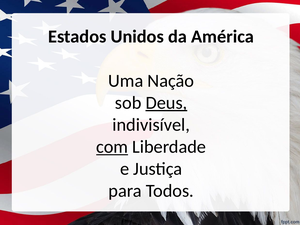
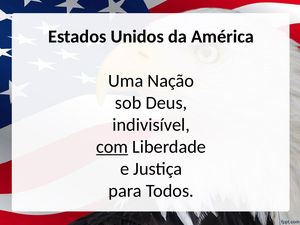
Deus underline: present -> none (166, 103)
